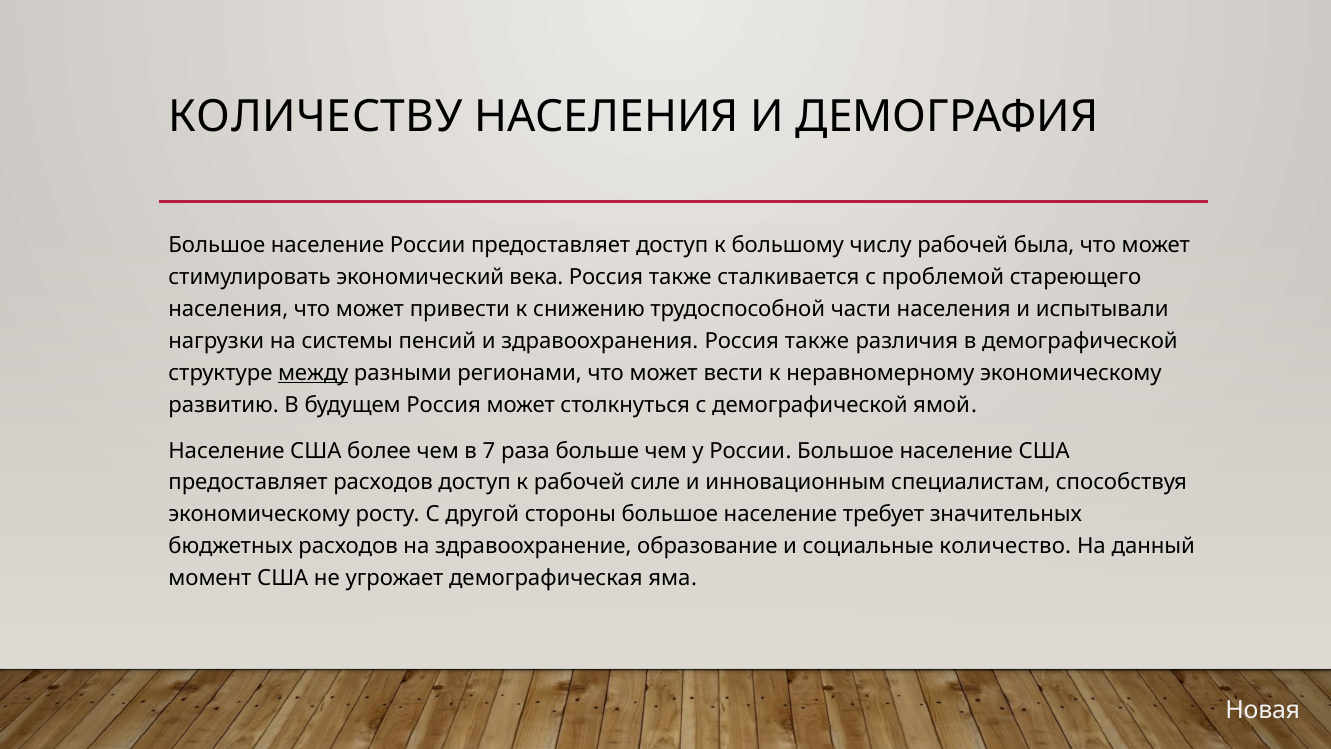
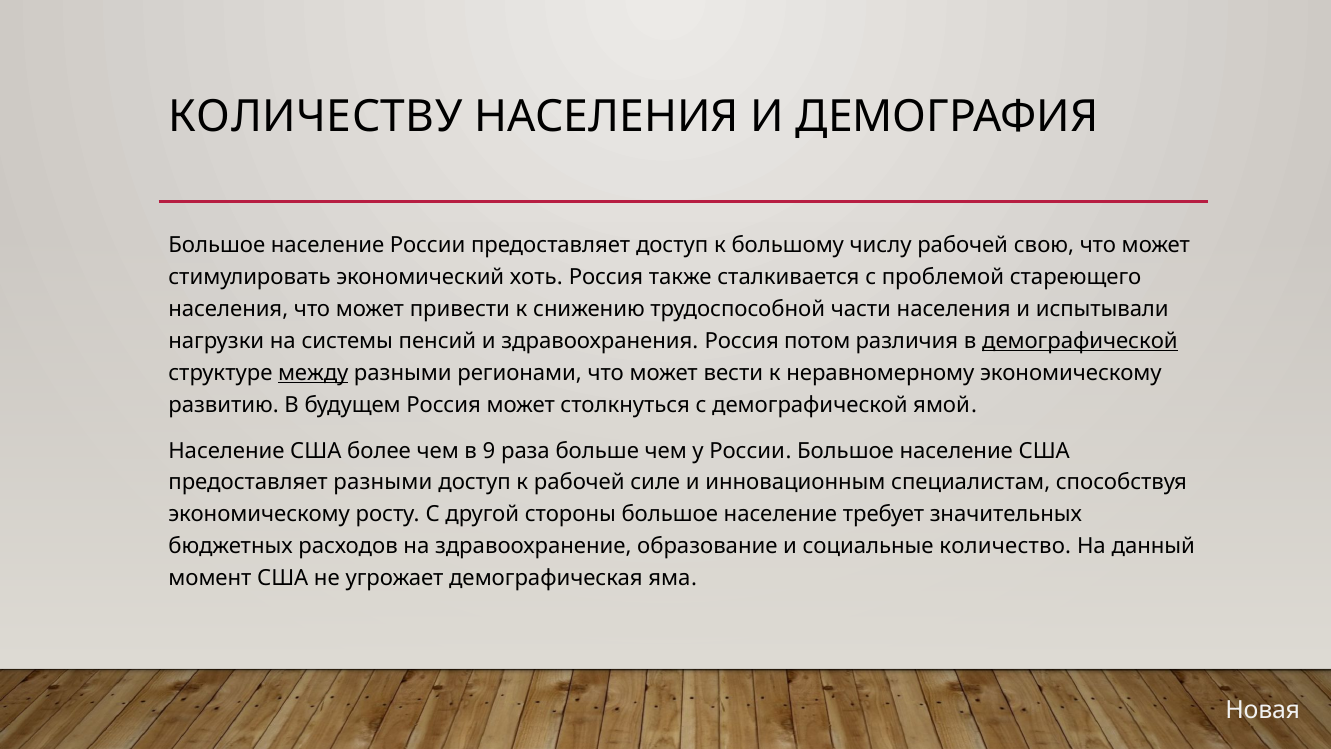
была: была -> свою (1044, 245)
века: века -> хоть (536, 277)
здравоохранения Россия также: также -> потом (817, 341)
демографической underline: none -> present (1080, 341)
7: 7 -> 9 (489, 451)
предоставляет расходов: расходов -> разными (383, 482)
